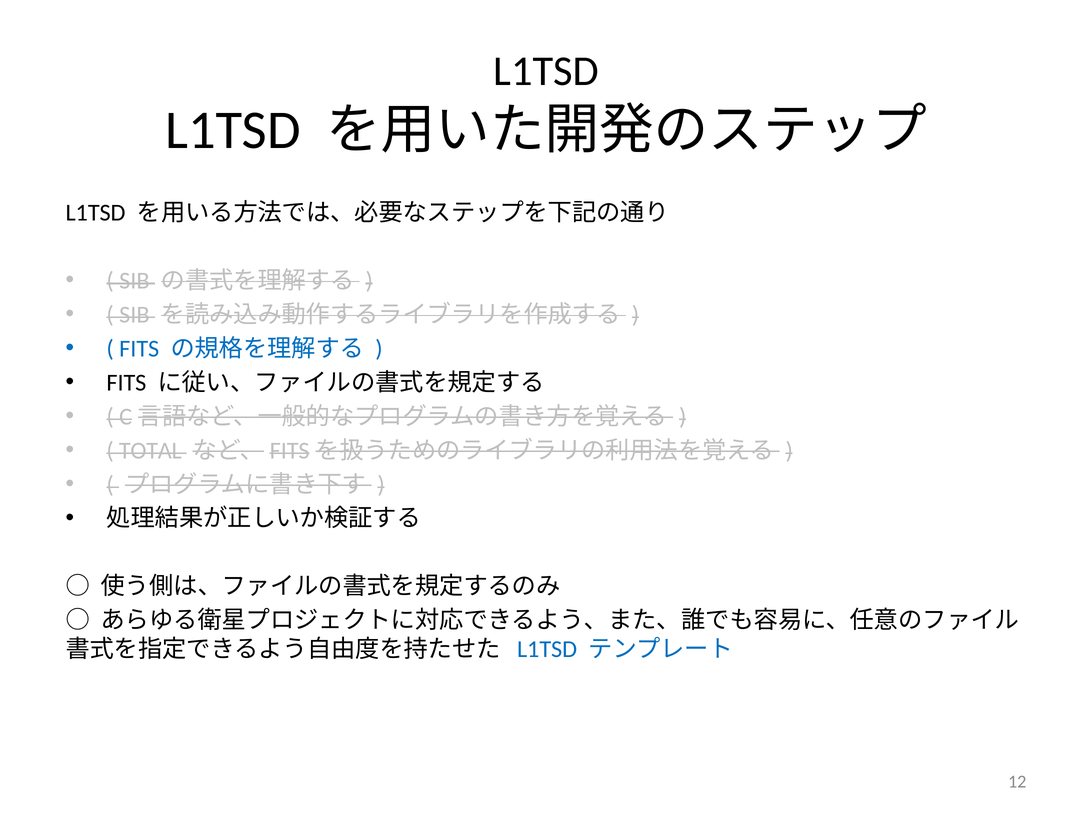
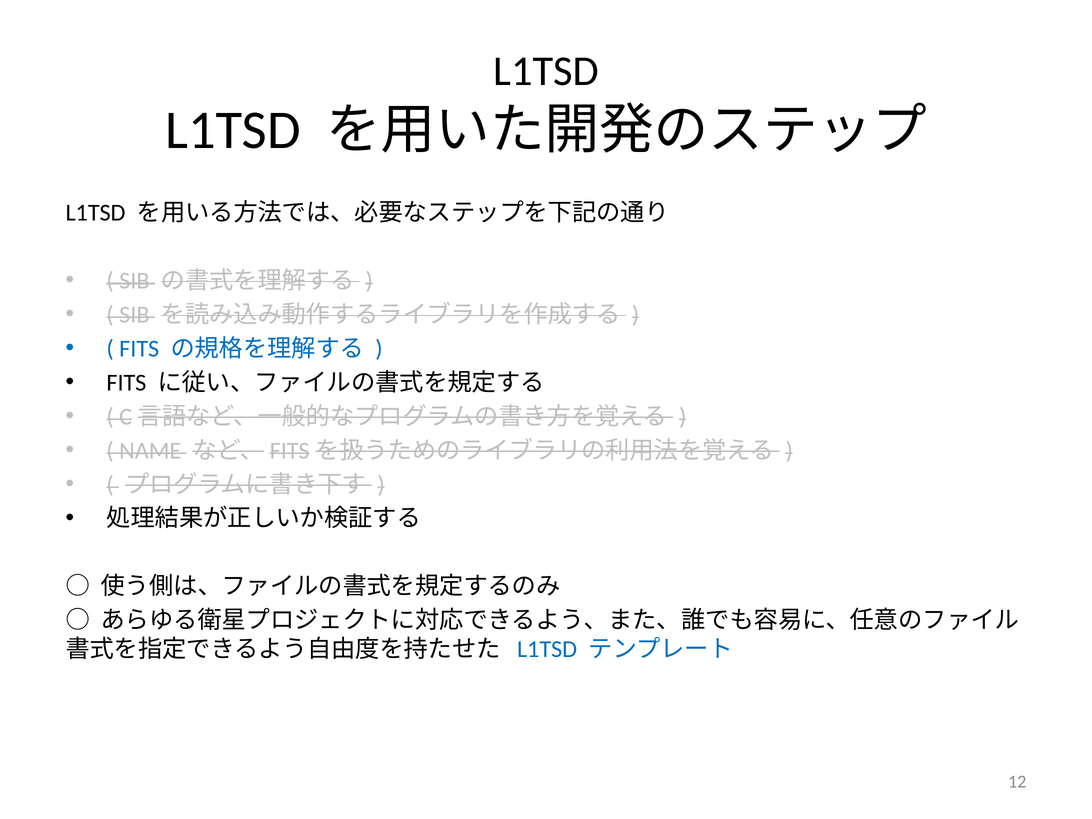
TOTAL: TOTAL -> NAME (150, 451)
